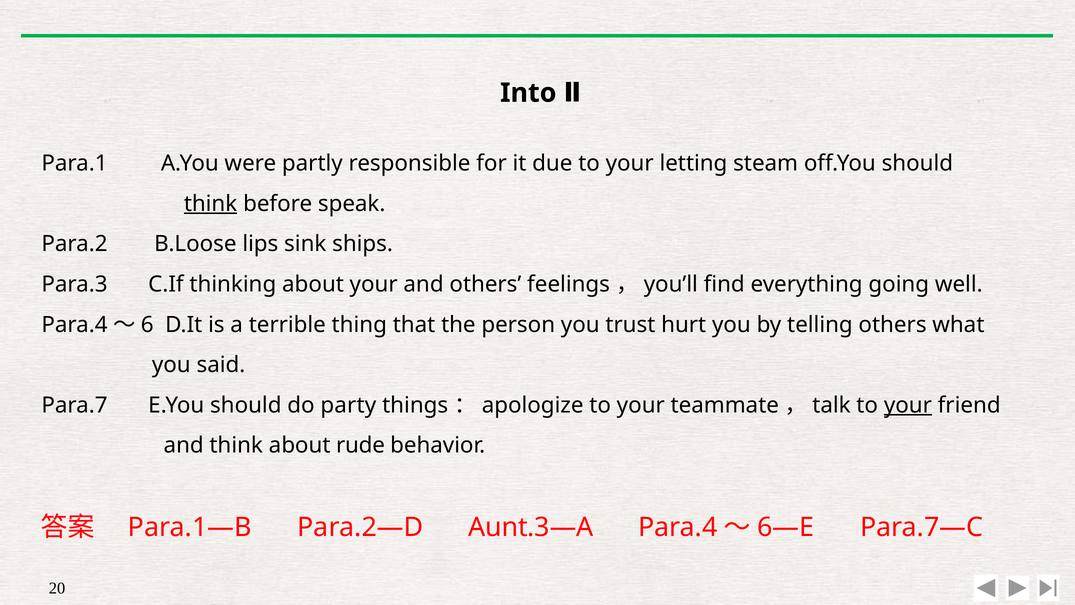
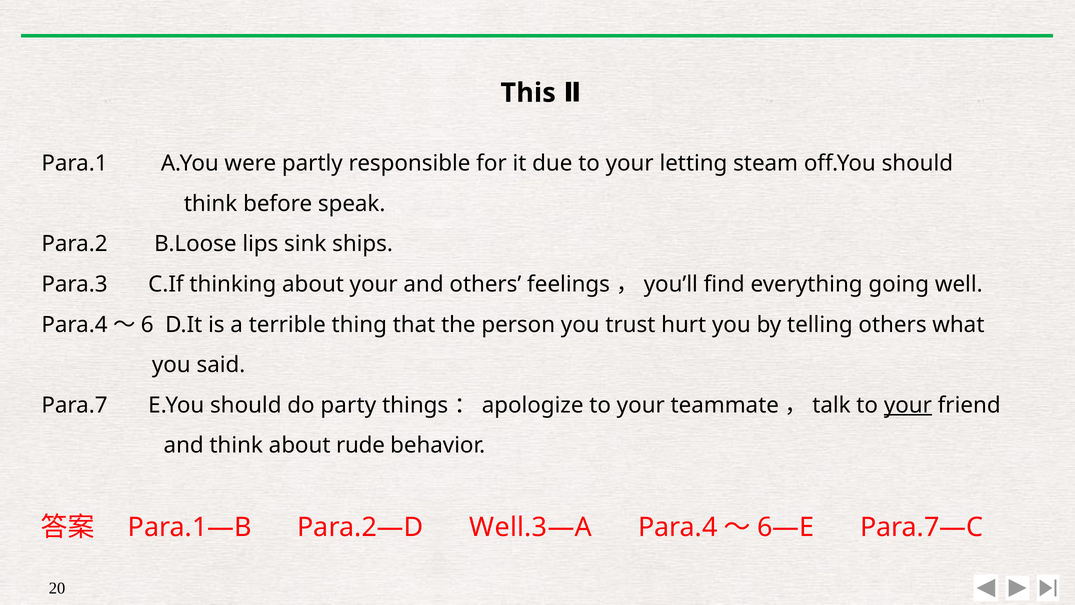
Into: Into -> This (528, 93)
think underline: present -> none (211, 204)
Aunt.3—A: Aunt.3—A -> Well.3—A (531, 527)
